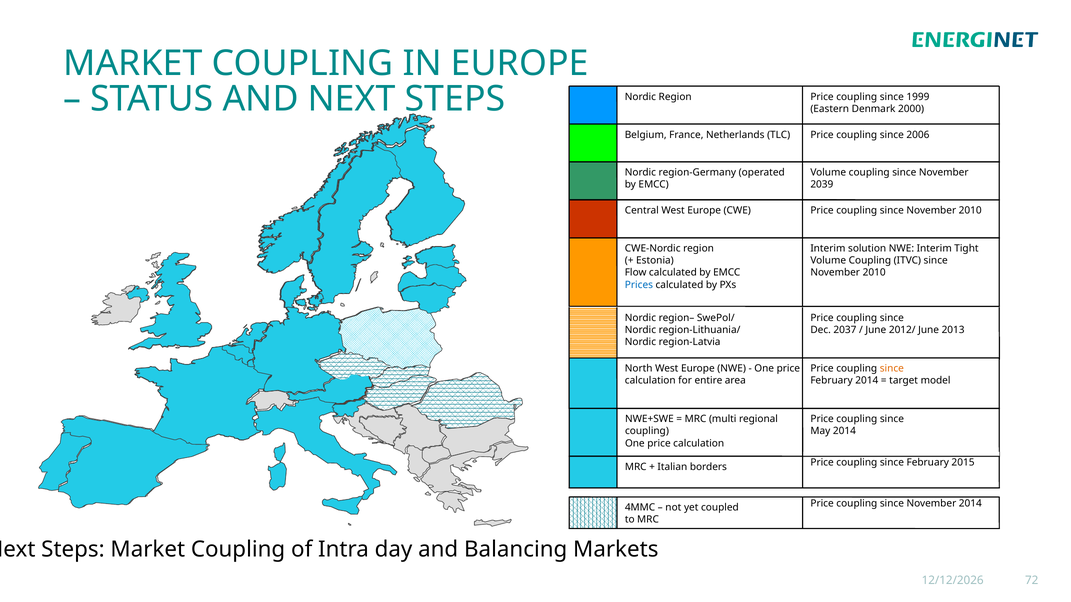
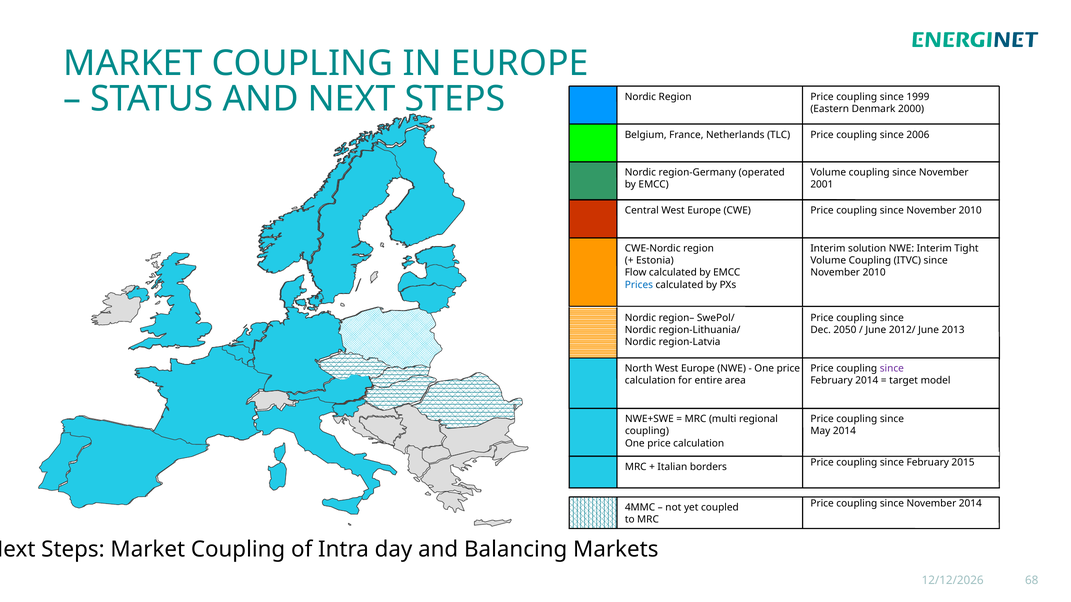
2039: 2039 -> 2001 (822, 185)
2037: 2037 -> 2050 (845, 330)
since colour: orange -> purple (892, 369)
72: 72 -> 68 (1032, 581)
